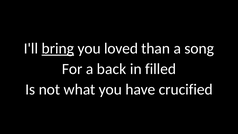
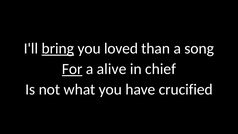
For underline: none -> present (72, 69)
back: back -> alive (112, 69)
filled: filled -> chief (161, 69)
